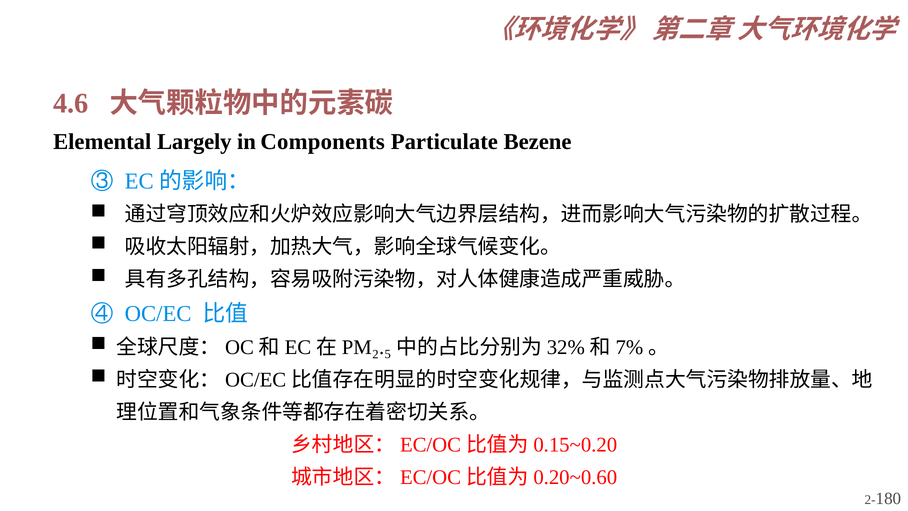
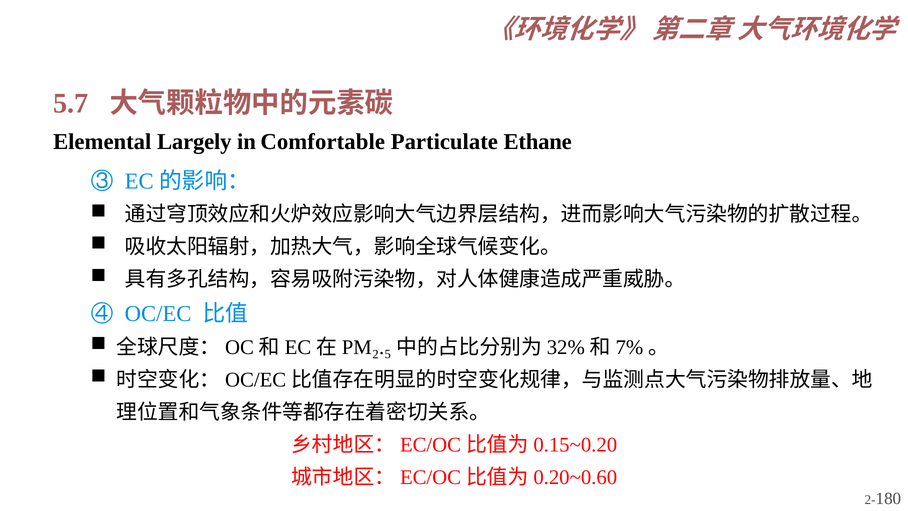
4.6: 4.6 -> 5.7 (71, 103)
Components: Components -> Comfortable (323, 141)
Bezene: Bezene -> Ethane (538, 141)
